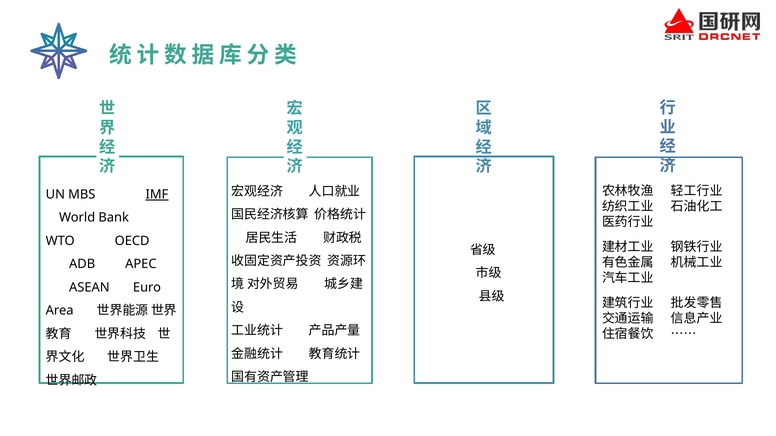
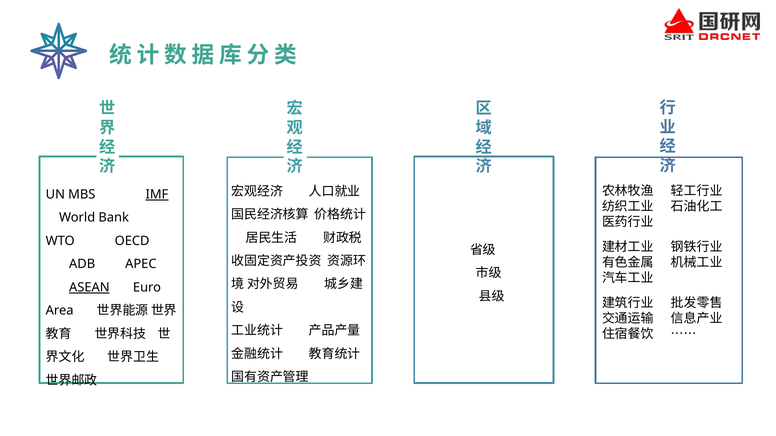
ASEAN underline: none -> present (89, 288)
